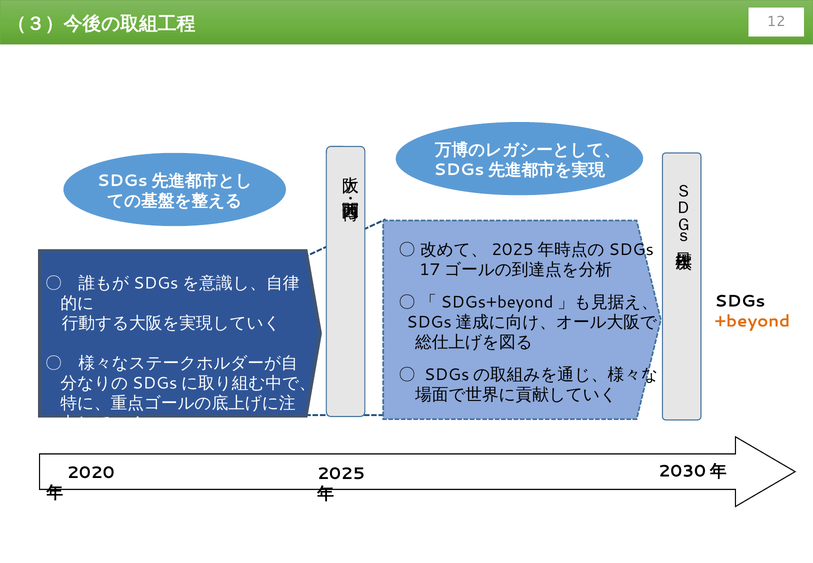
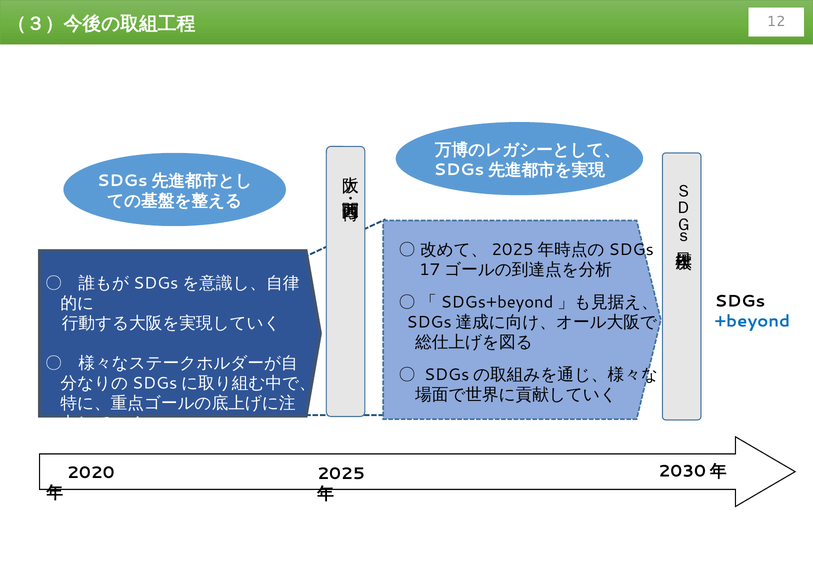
+beyond colour: orange -> blue (752, 321)
